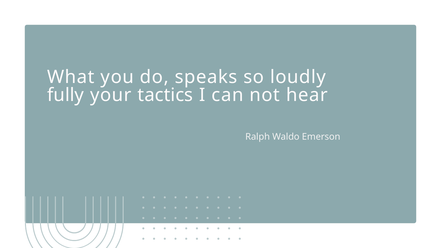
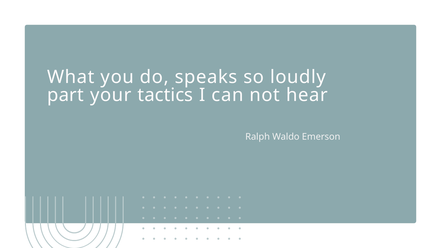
fully: fully -> part (66, 95)
